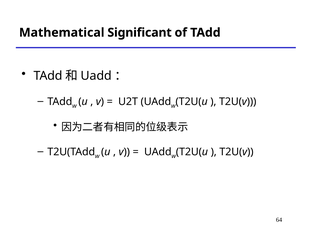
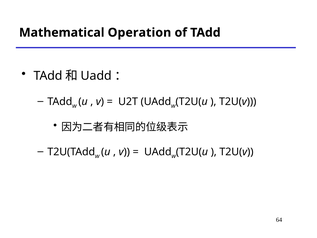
Significant: Significant -> Operation (139, 33)
